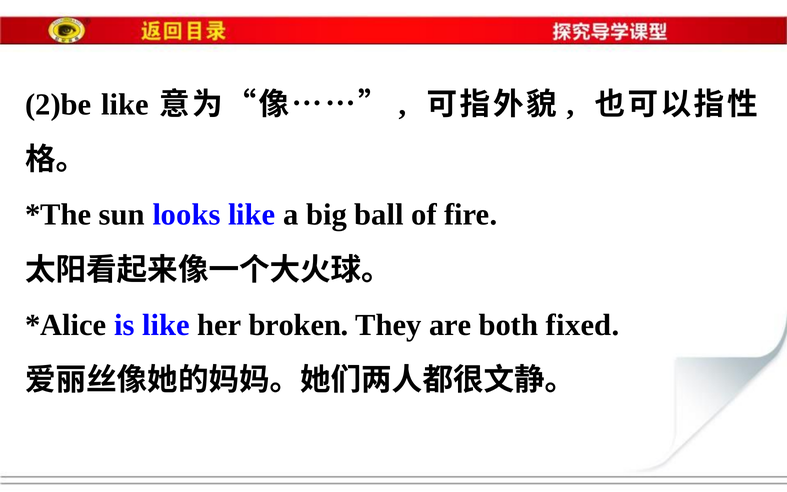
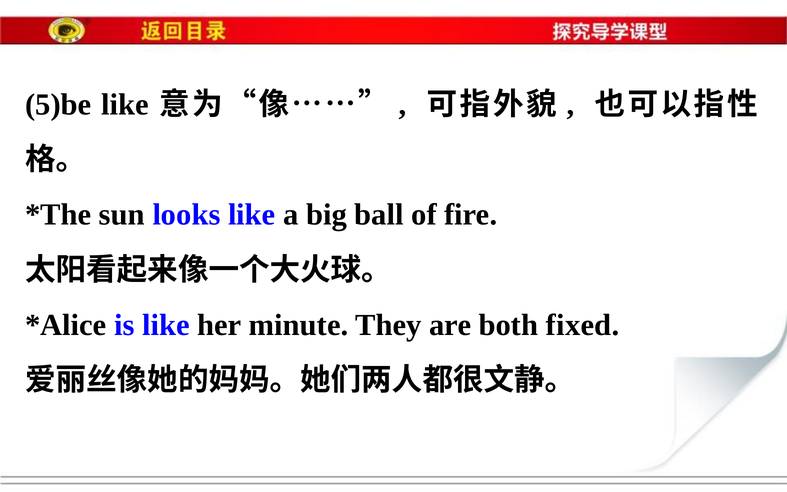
2)be: 2)be -> 5)be (58, 104)
broken: broken -> minute (298, 325)
